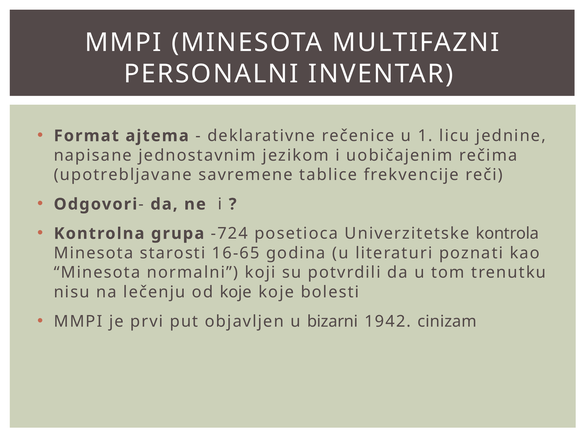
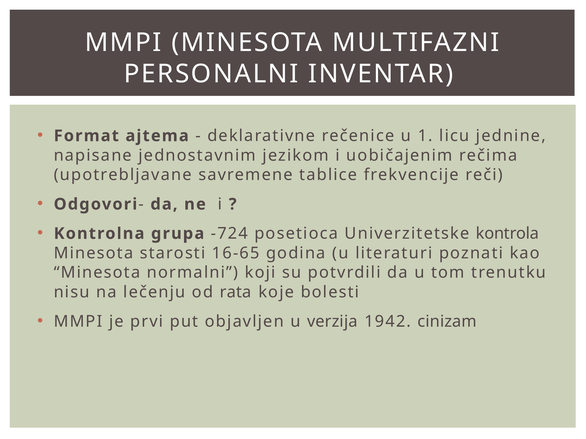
od koje: koje -> rata (236, 292)
bizarni: bizarni -> verzija (332, 322)
